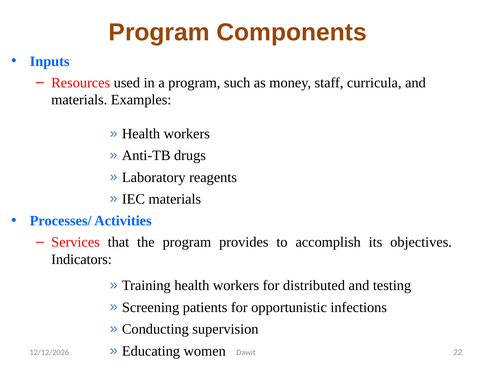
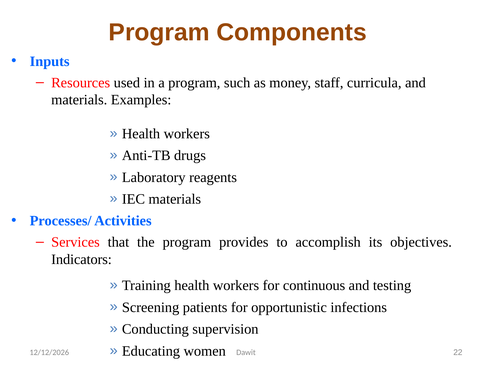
distributed: distributed -> continuous (314, 285)
